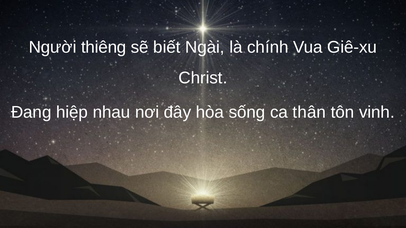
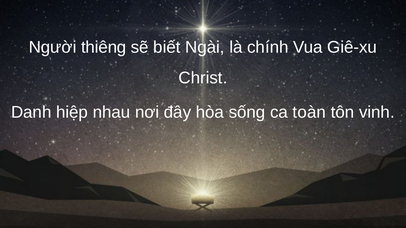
Đang: Đang -> Danh (31, 113)
thân: thân -> toàn (309, 113)
